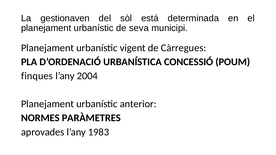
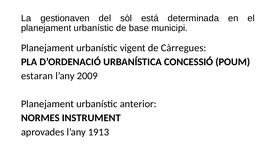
seva: seva -> base (139, 28)
finques: finques -> estaran (37, 76)
2004: 2004 -> 2009 (87, 76)
PARÀMETRES: PARÀMETRES -> INSTRUMENT (91, 118)
1983: 1983 -> 1913 (99, 132)
